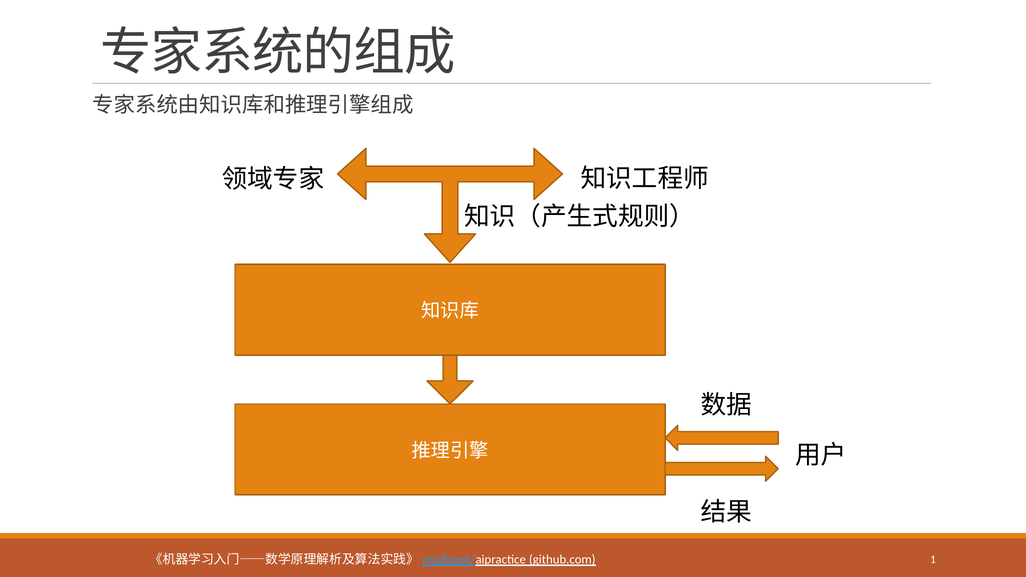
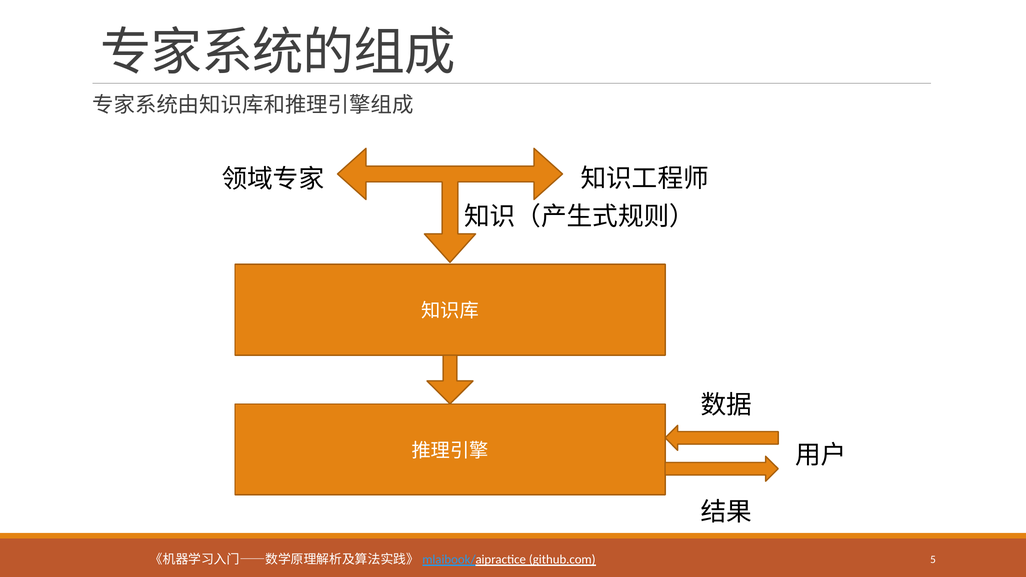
1: 1 -> 5 (933, 560)
